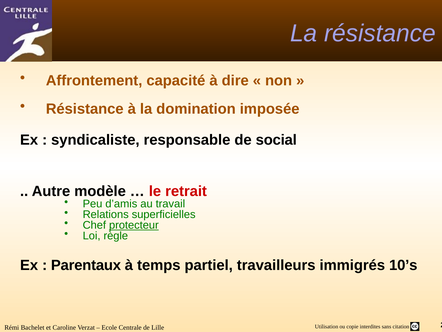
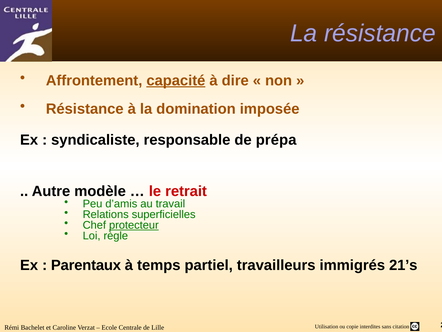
capacité underline: none -> present (176, 80)
social: social -> prépa (276, 140)
10’s: 10’s -> 21’s (403, 265)
